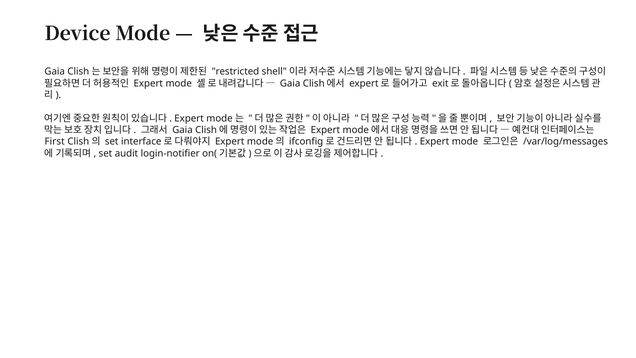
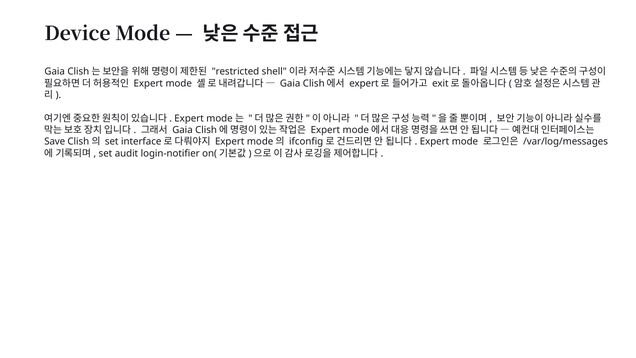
First: First -> Save (55, 142)
